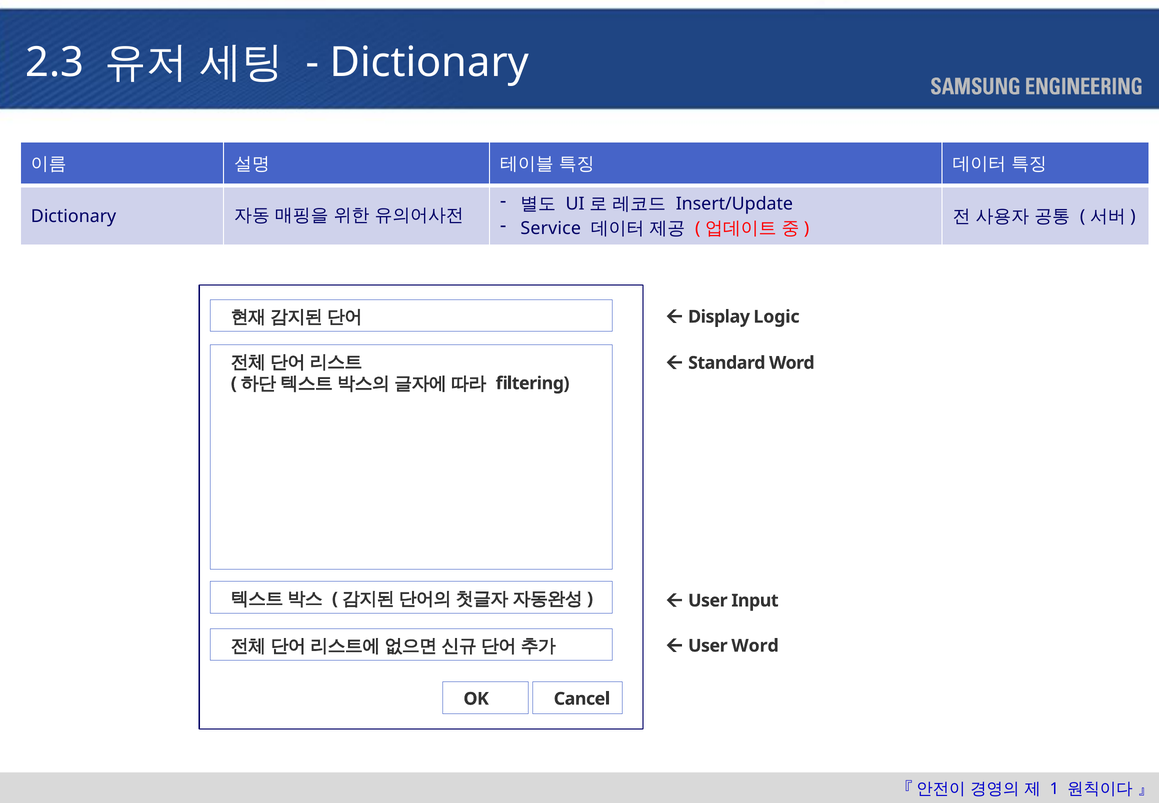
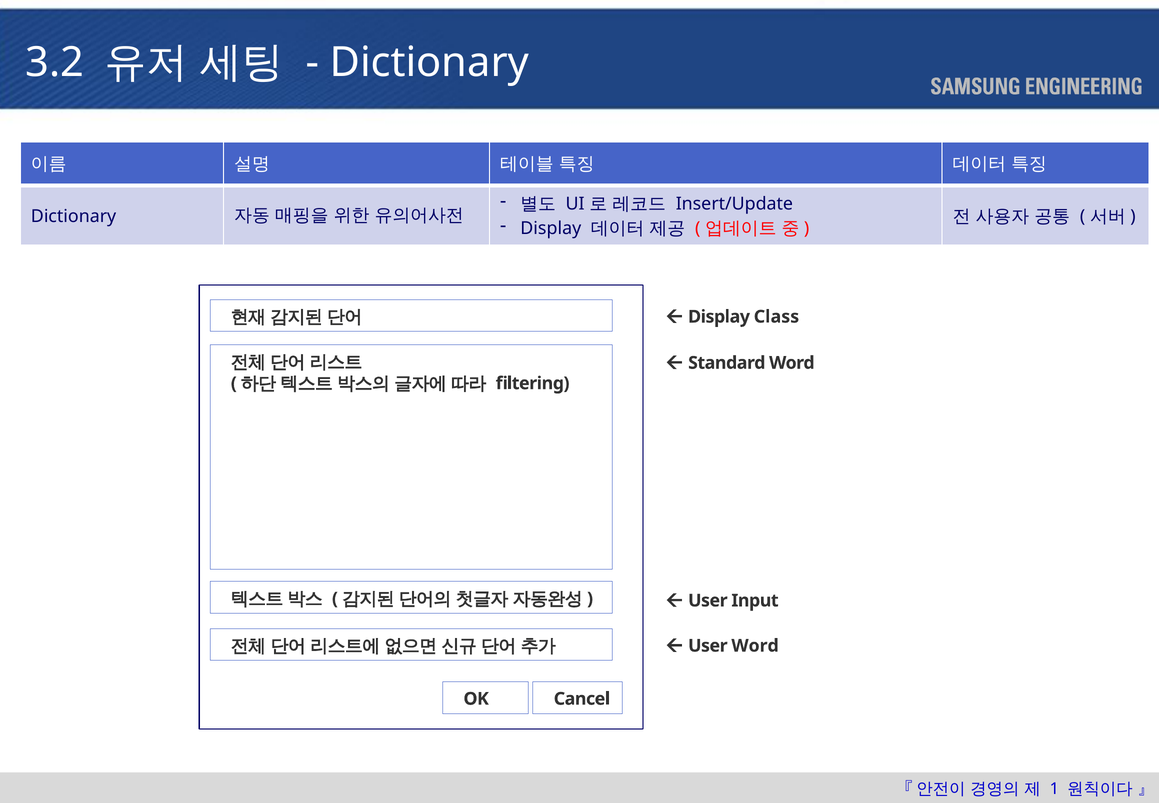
2.3: 2.3 -> 3.2 (55, 62)
Service: Service -> Display (551, 228)
Logic: Logic -> Class (776, 317)
